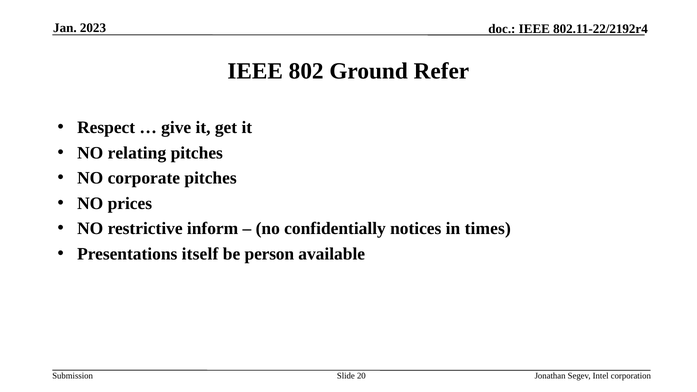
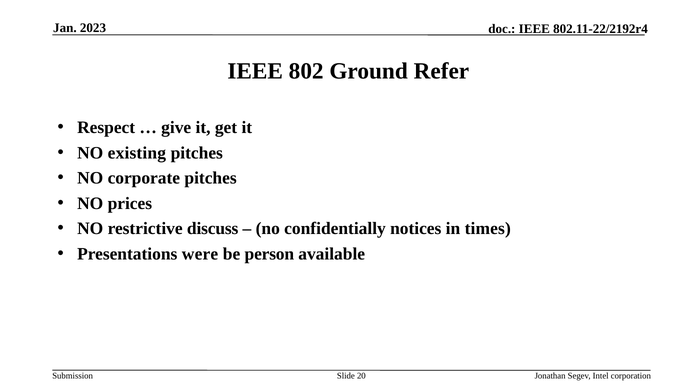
relating: relating -> existing (137, 153)
inform: inform -> discuss (213, 229)
itself: itself -> were (200, 254)
